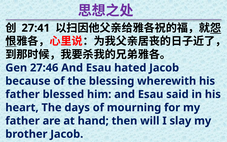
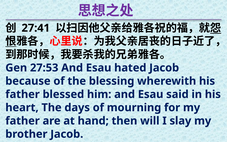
27:46: 27:46 -> 27:53 (44, 68)
